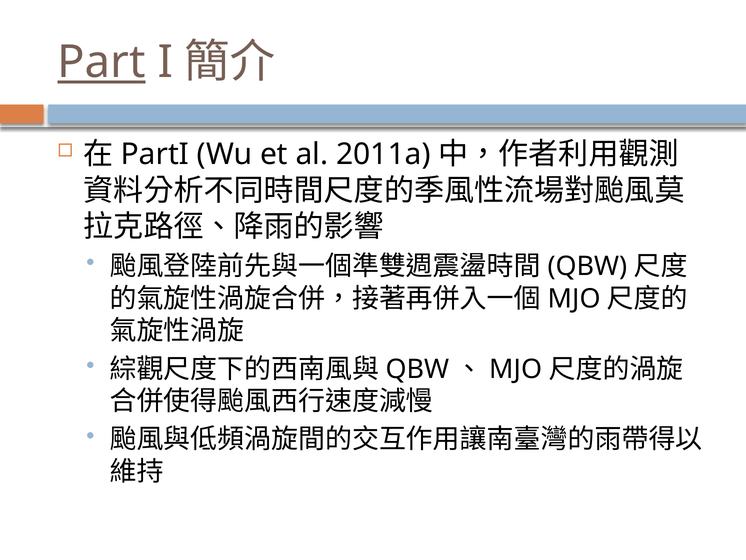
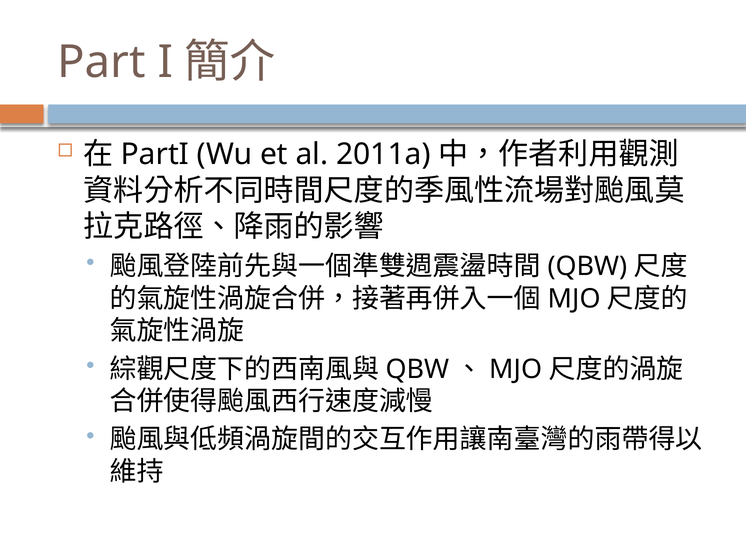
Part underline: present -> none (102, 62)
